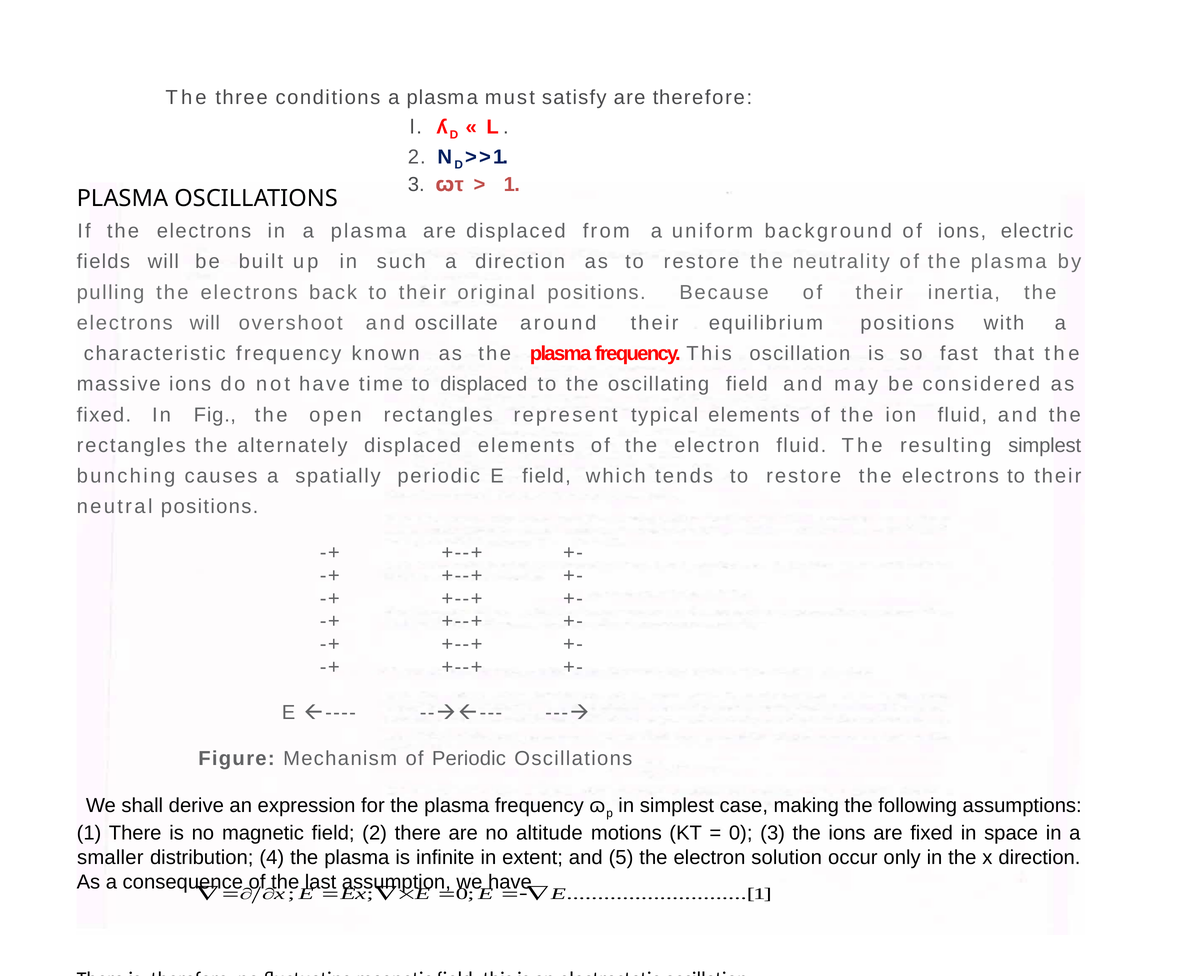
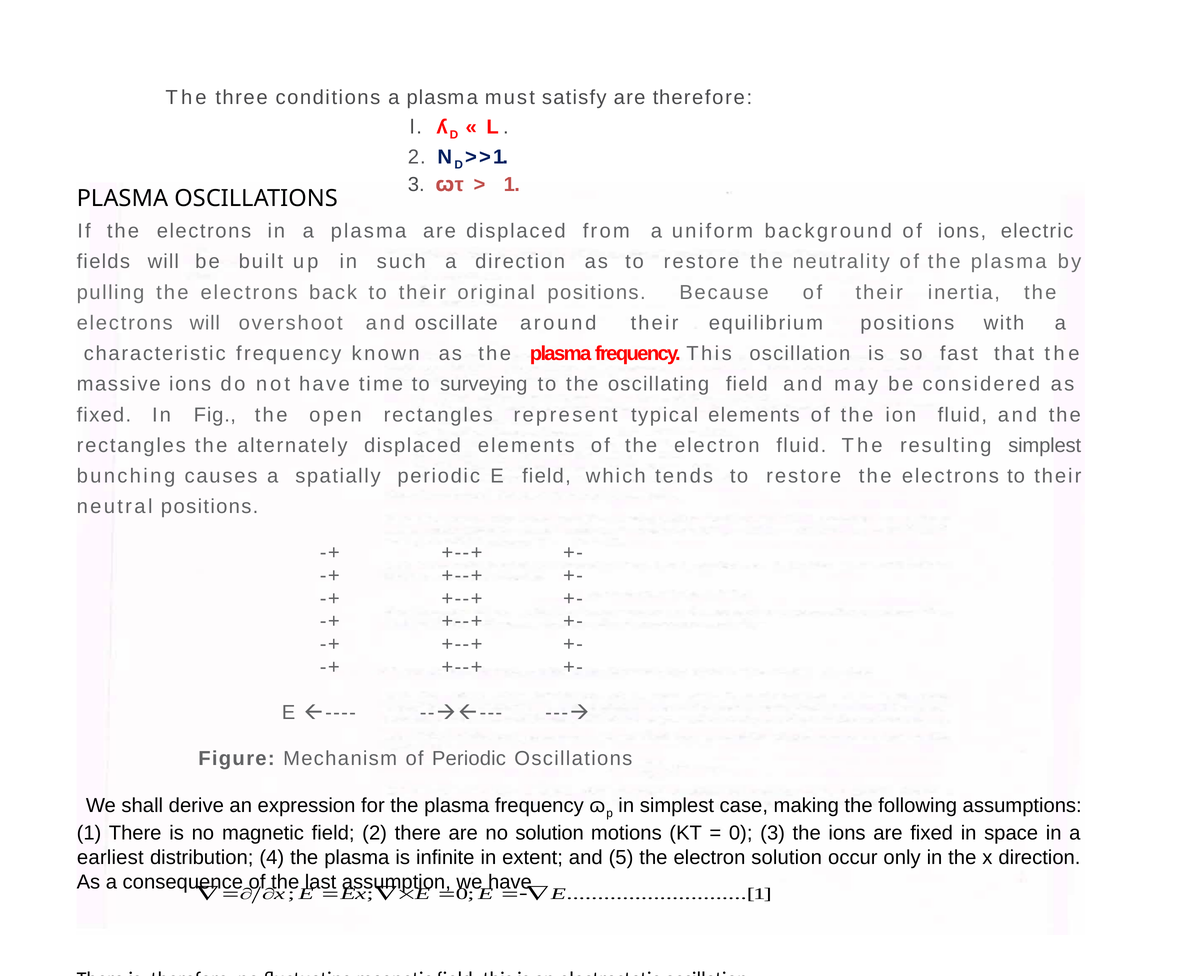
to displaced: displaced -> surveying (484, 384)
no altitude: altitude -> solution (550, 833)
smaller: smaller -> earliest (110, 858)
